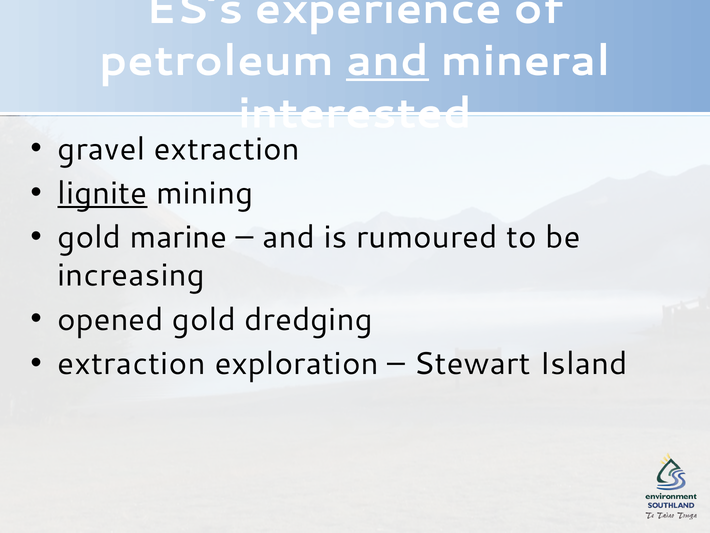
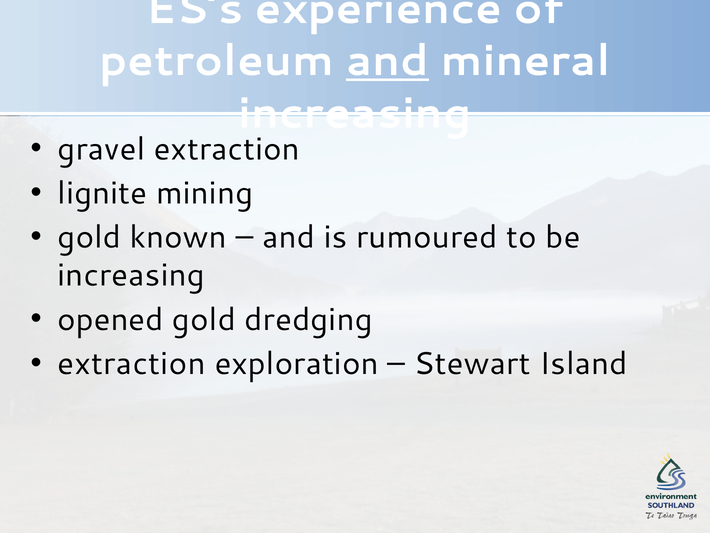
interested: interested -> increasing (355, 113)
lignite underline: present -> none (102, 193)
marine: marine -> known (178, 237)
